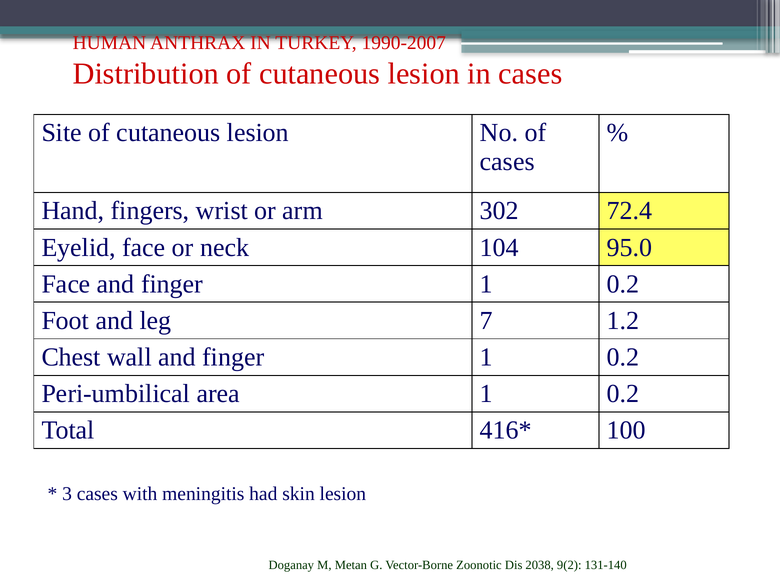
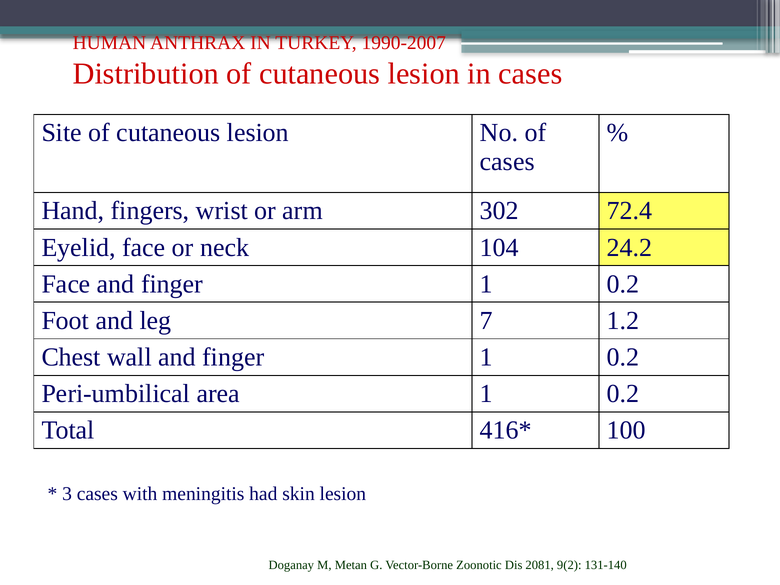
95.0: 95.0 -> 24.2 (630, 247)
2038: 2038 -> 2081 (540, 565)
